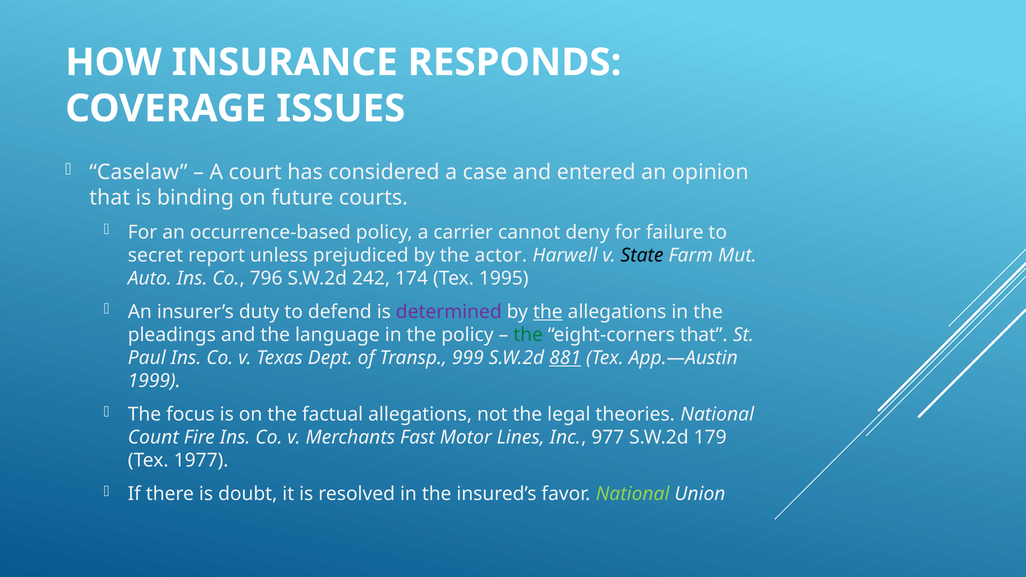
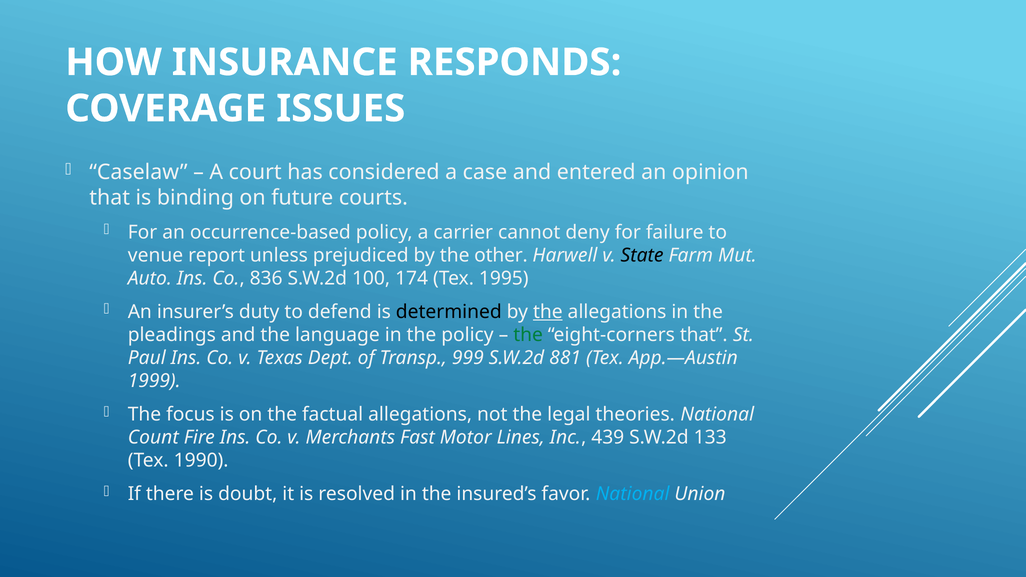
secret: secret -> venue (156, 255)
actor: actor -> other (501, 255)
796: 796 -> 836 (266, 278)
242: 242 -> 100 (371, 278)
determined colour: purple -> black (449, 312)
881 underline: present -> none (565, 358)
977: 977 -> 439 (608, 437)
179: 179 -> 133 (710, 437)
1977: 1977 -> 1990 (201, 461)
National colour: light green -> light blue (633, 494)
